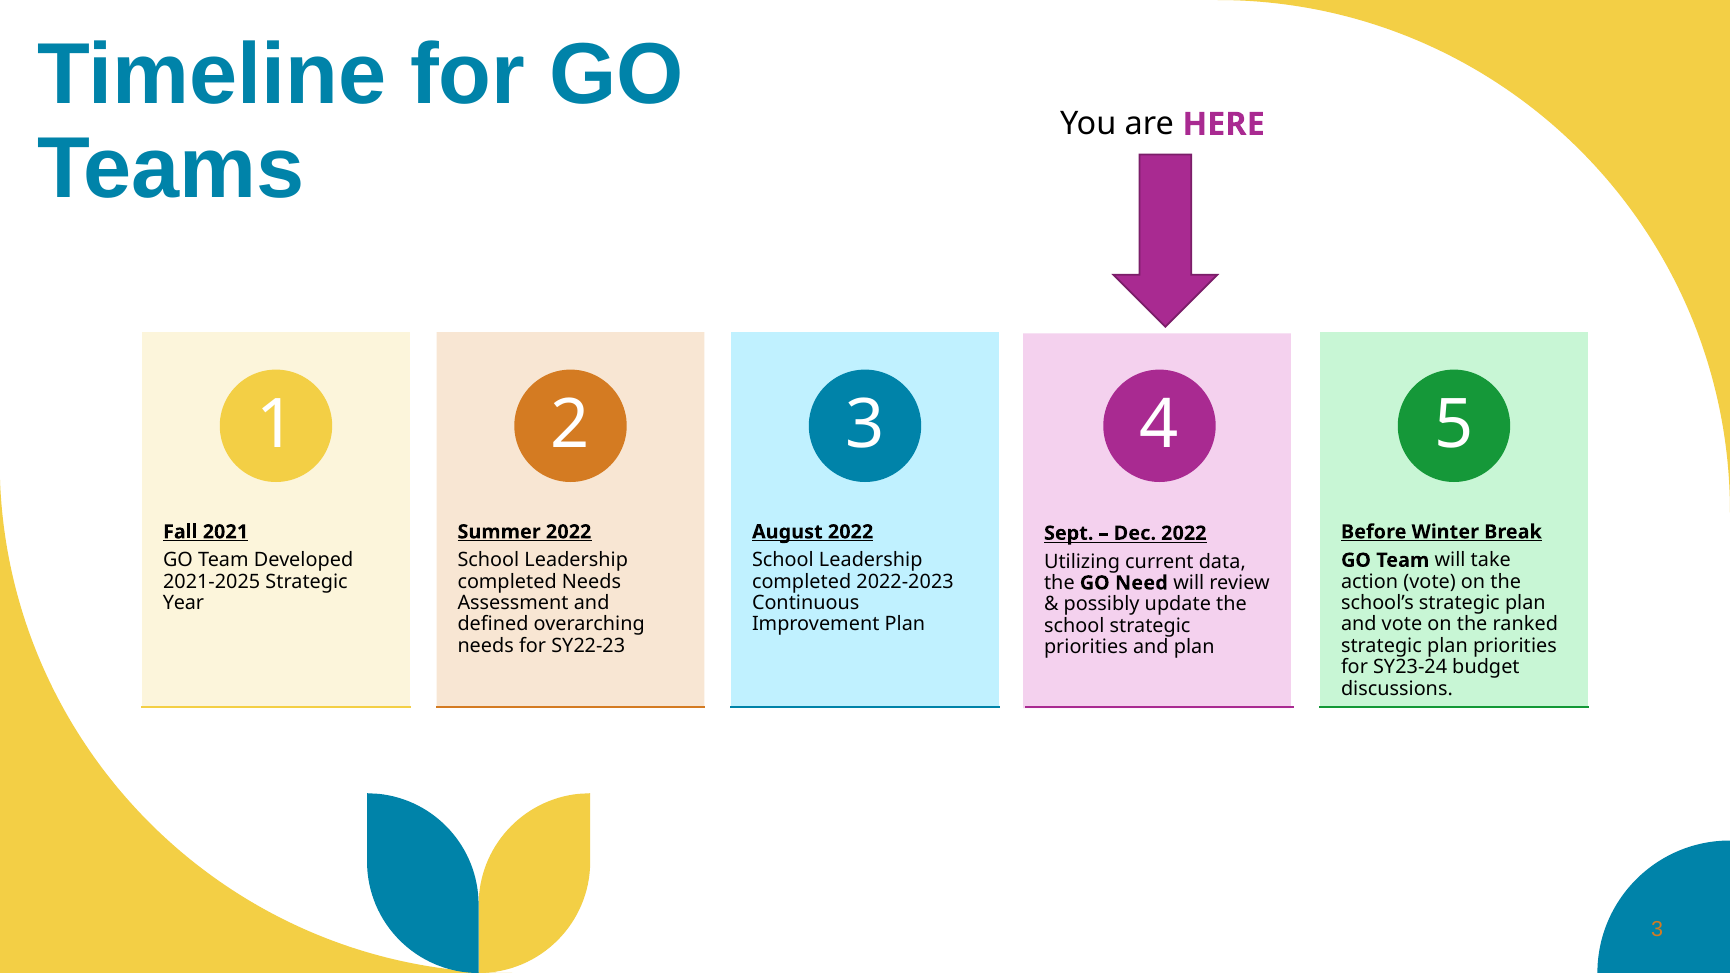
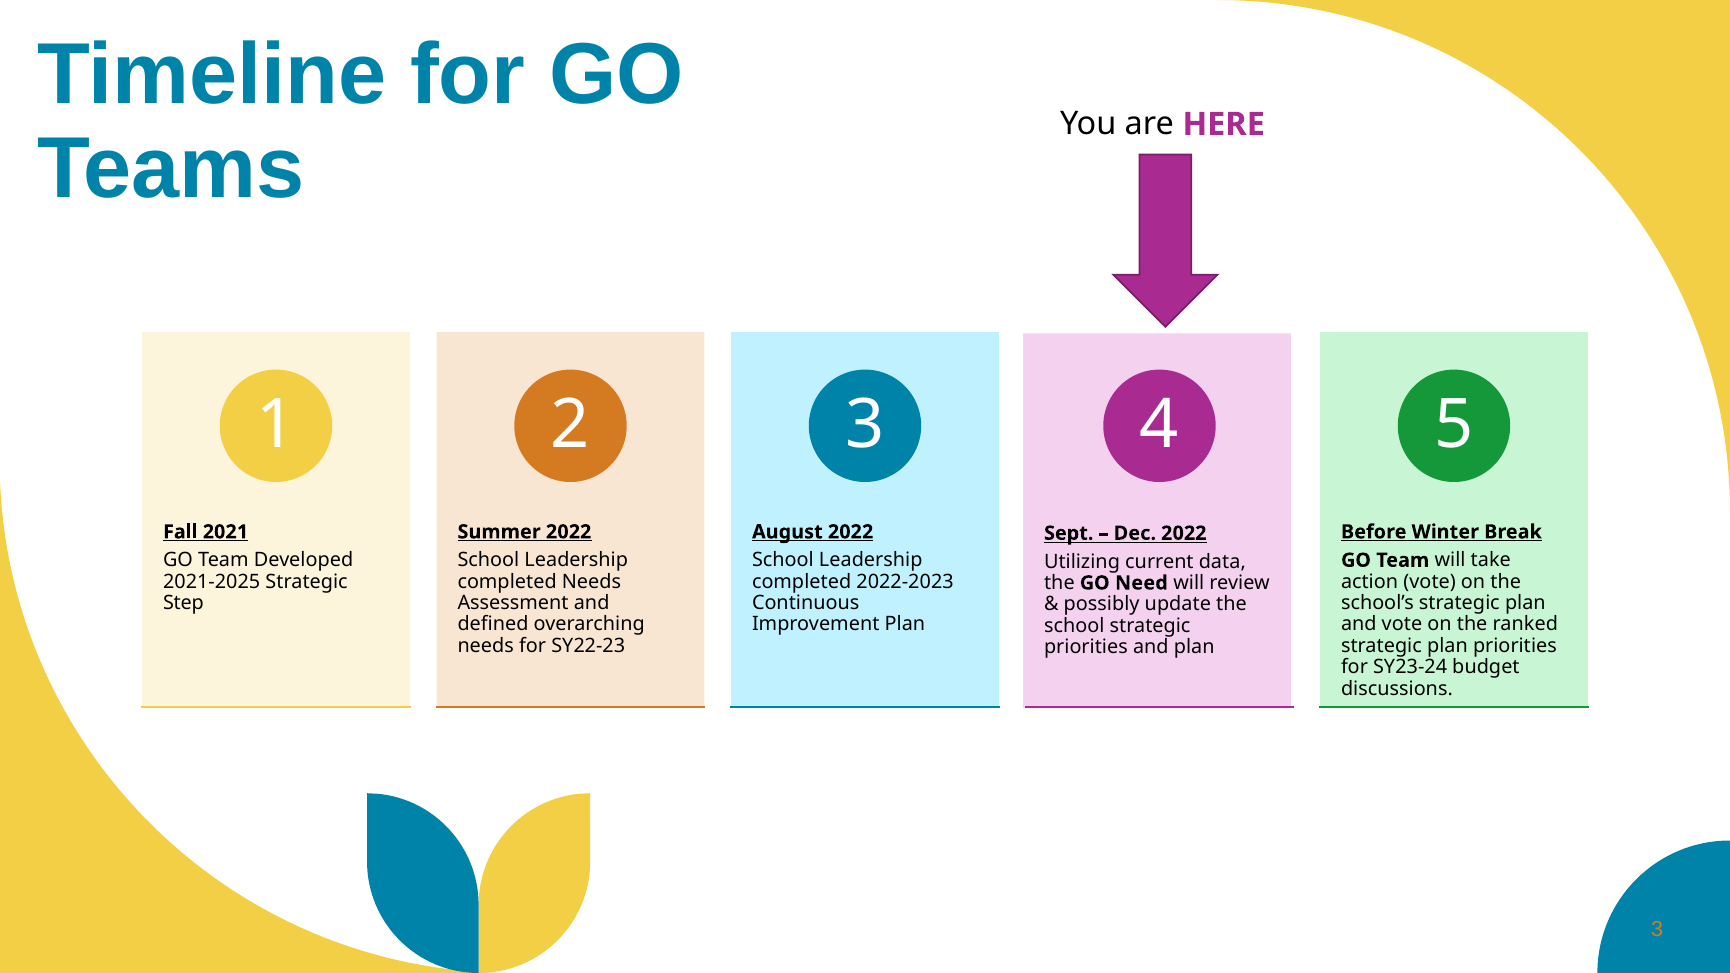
Year: Year -> Step (183, 603)
